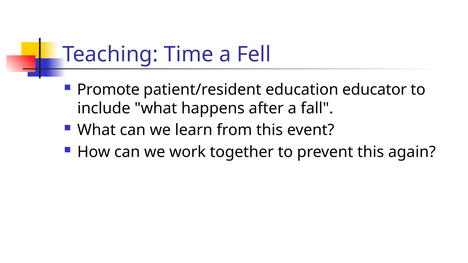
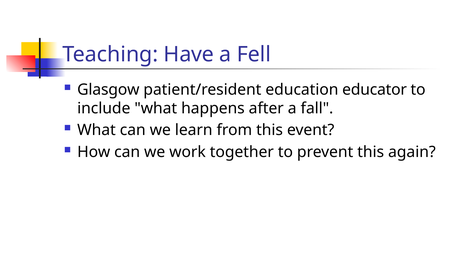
Time: Time -> Have (189, 54)
Promote: Promote -> Glasgow (108, 90)
